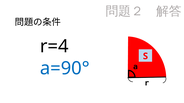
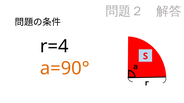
a=90° colour: blue -> orange (65, 69)
